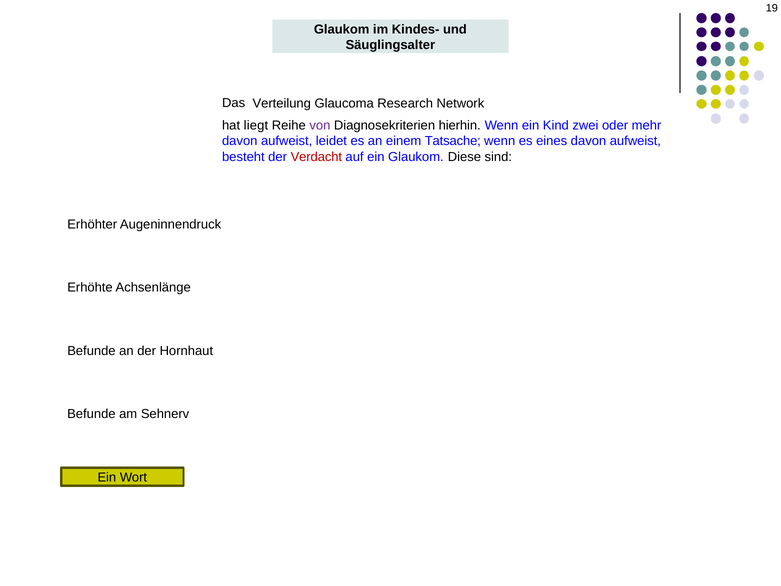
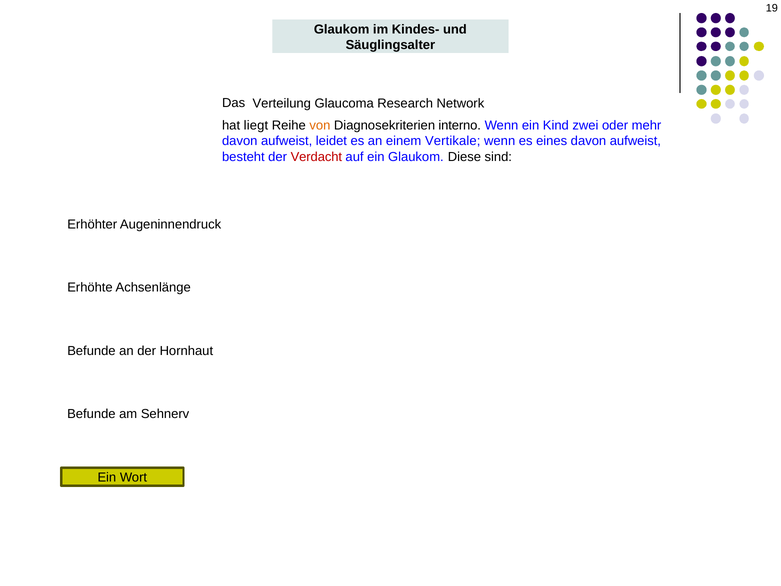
von colour: purple -> orange (320, 125)
hierhin: hierhin -> interno (460, 125)
Tatsache: Tatsache -> Vertikale (453, 141)
